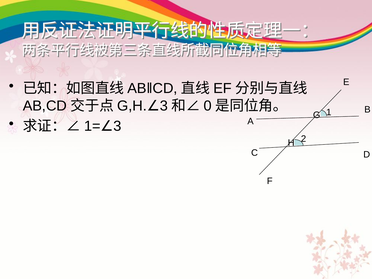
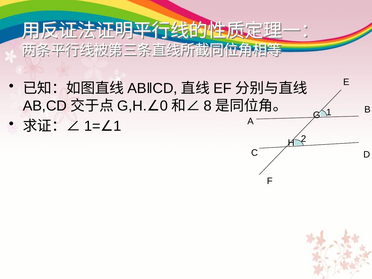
3: 3 -> 0 (164, 106)
0: 0 -> 8 (208, 106)
3: 3 -> 1 (117, 126)
